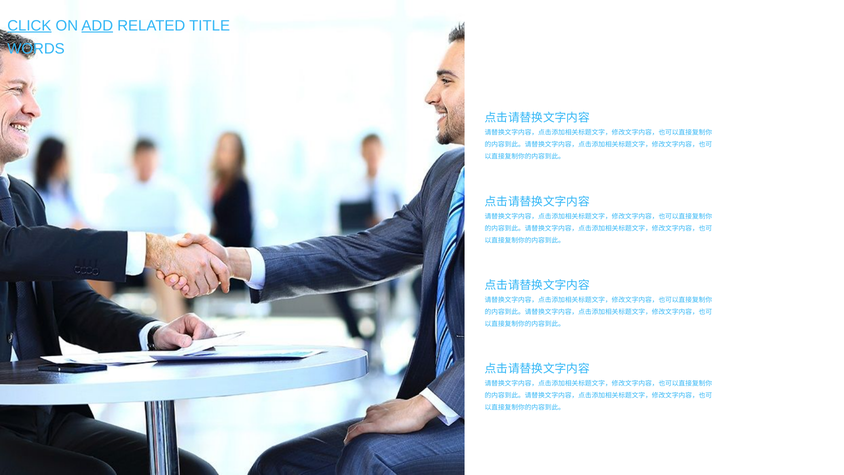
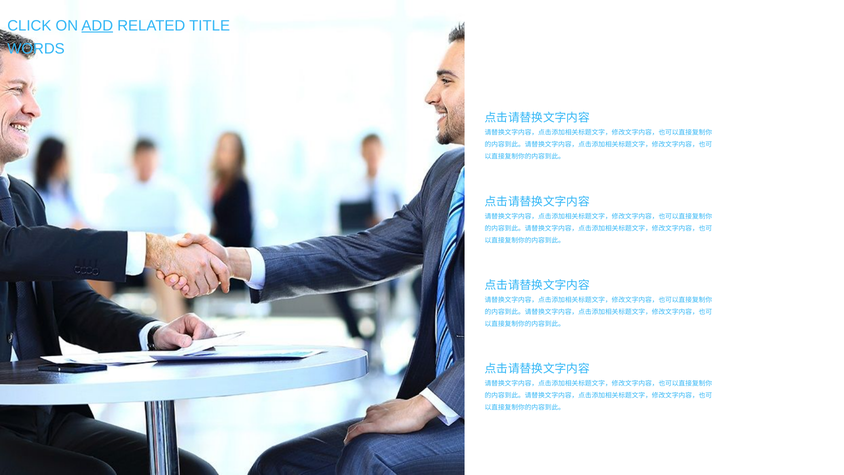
CLICK underline: present -> none (29, 26)
